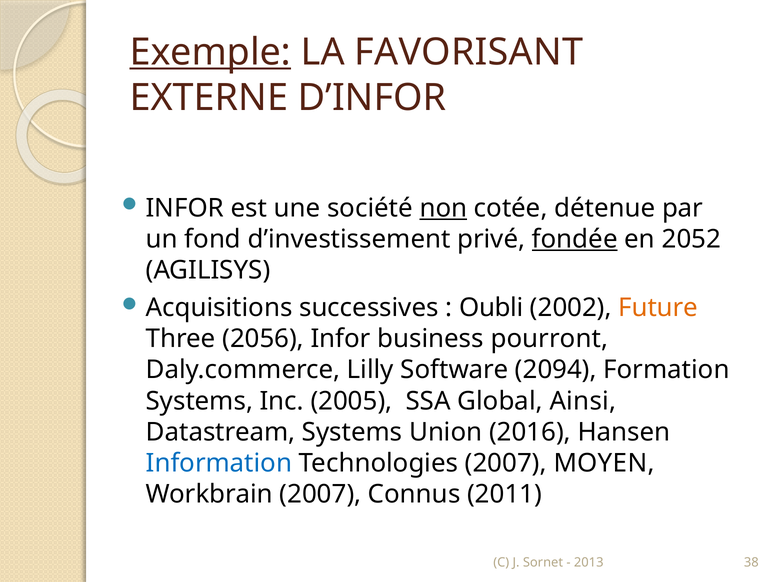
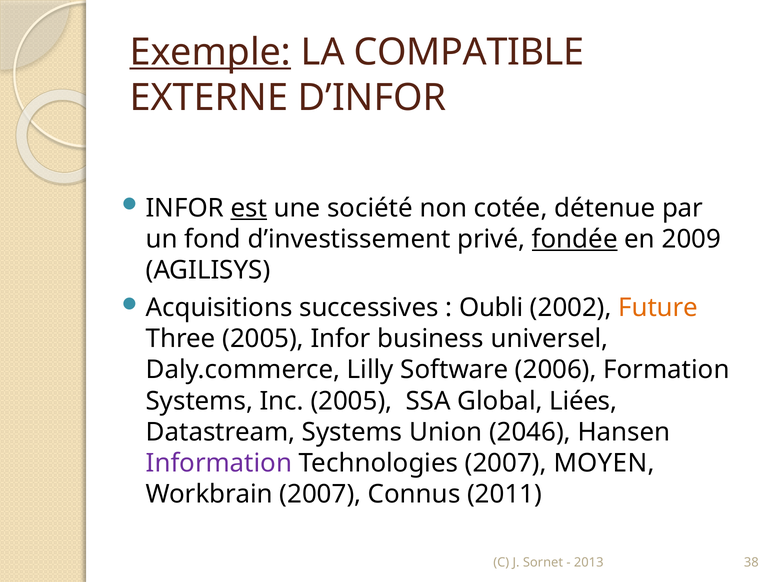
FAVORISANT: FAVORISANT -> COMPATIBLE (469, 52)
est underline: none -> present (249, 209)
non underline: present -> none (443, 209)
2052: 2052 -> 2009 (691, 240)
Three 2056: 2056 -> 2005 (263, 339)
pourront: pourront -> universel (549, 339)
2094: 2094 -> 2006 (556, 370)
Ainsi: Ainsi -> Liées (583, 402)
2016: 2016 -> 2046 (530, 433)
Information colour: blue -> purple (219, 464)
